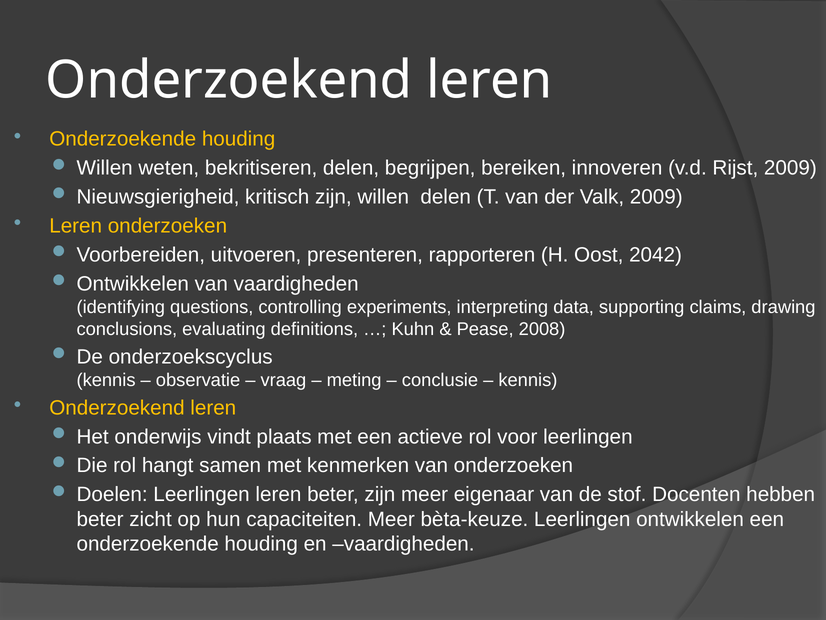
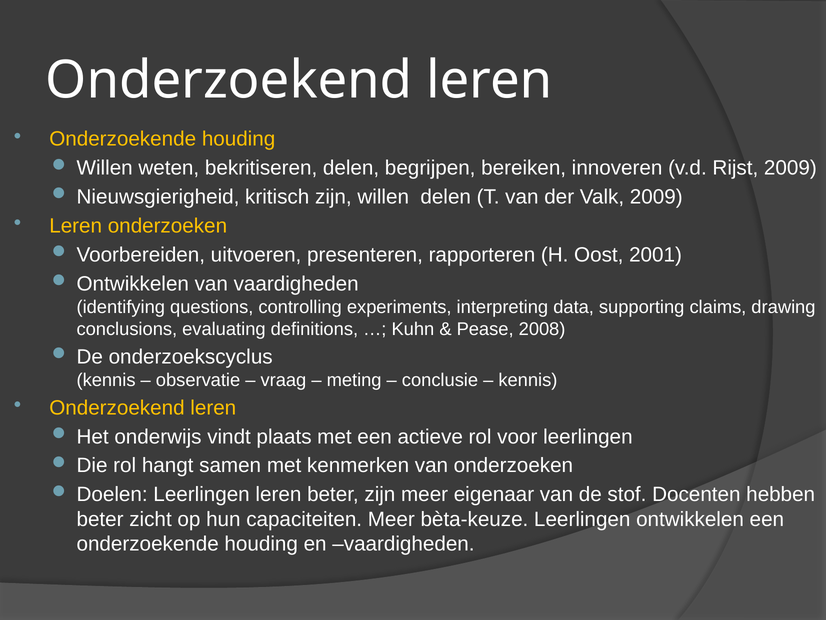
2042: 2042 -> 2001 (656, 255)
